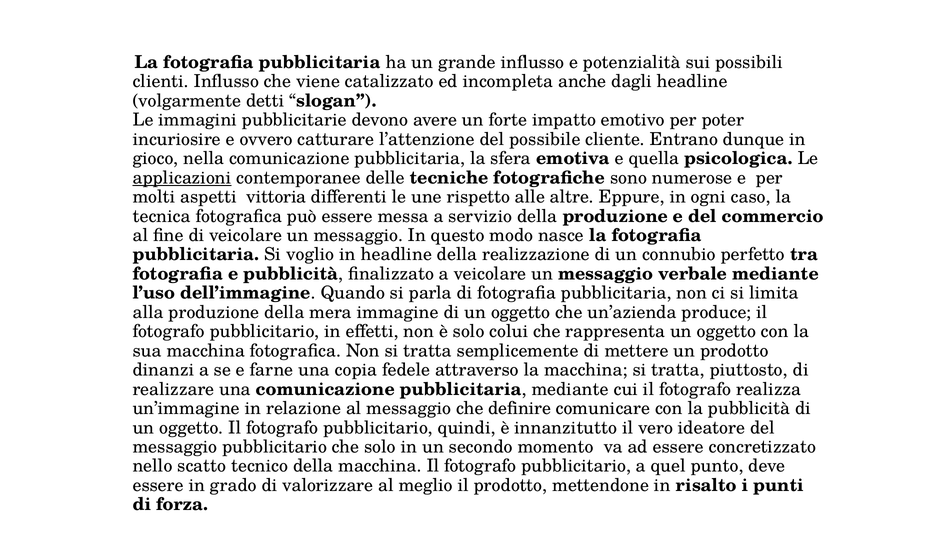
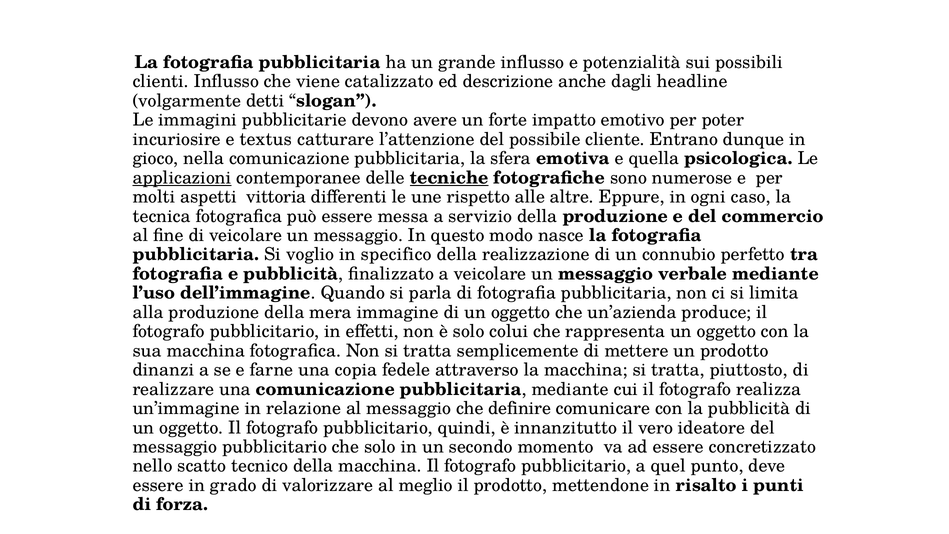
incompleta: incompleta -> descrizione (508, 81)
ovvero: ovvero -> textus (266, 139)
tecniche underline: none -> present (449, 178)
in headline: headline -> specifico (396, 255)
